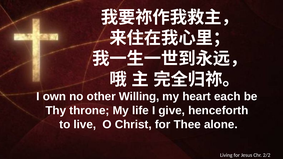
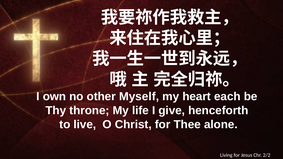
Willing: Willing -> Myself (139, 97)
